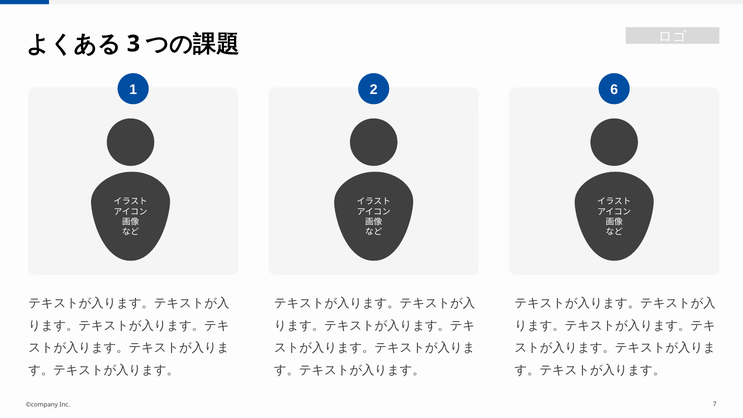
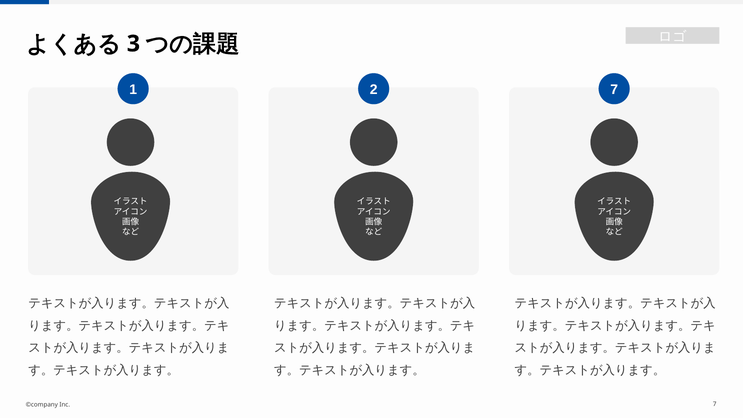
2 6: 6 -> 7 (614, 90)
